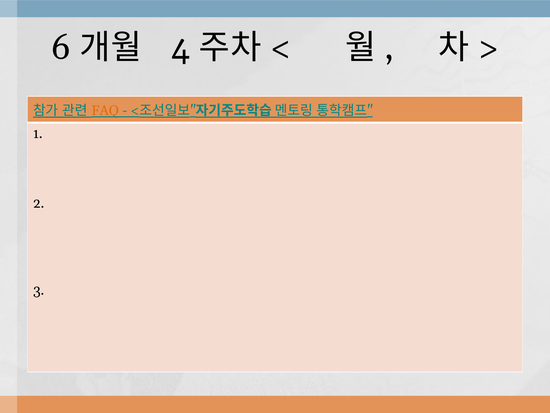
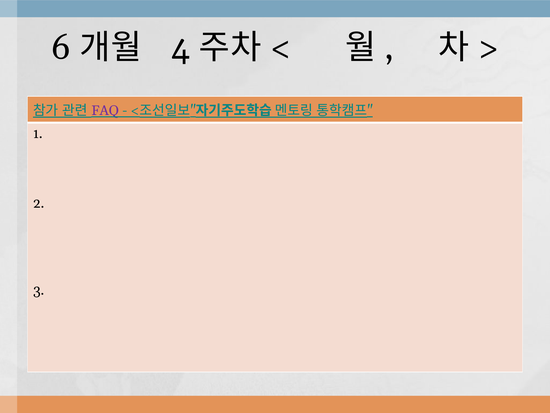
FAQ colour: orange -> purple (105, 110)
